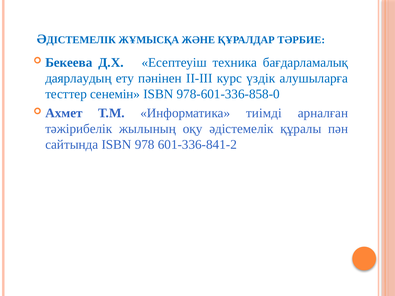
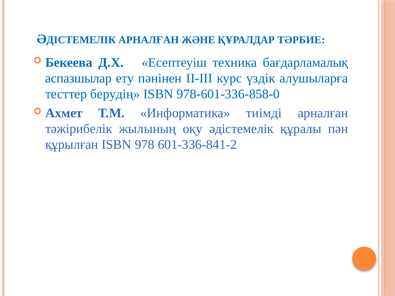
ЖҰМЫСҚА: ЖҰМЫСҚА -> АРНАЛҒАН (149, 40)
даярлаудың: даярлаудың -> аспазшылар (78, 78)
сенемін: сенемін -> берудің (115, 94)
сайтында: сайтында -> құрылған (72, 145)
